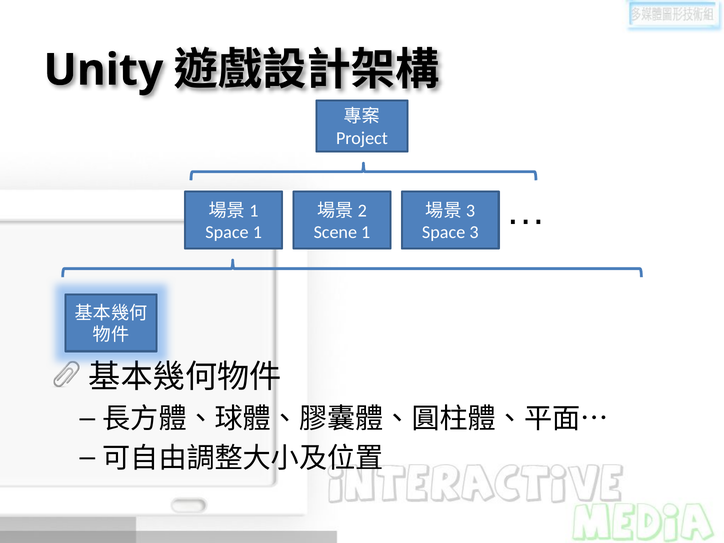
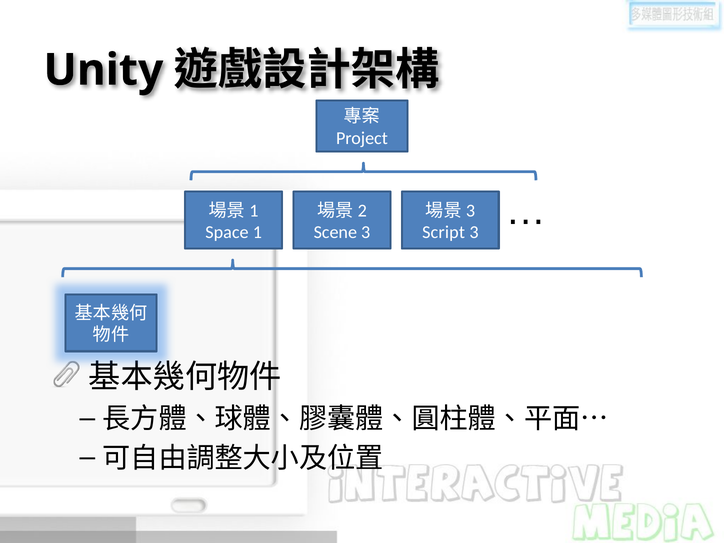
Scene 1: 1 -> 3 (366, 232)
Space: Space -> Script (444, 232)
